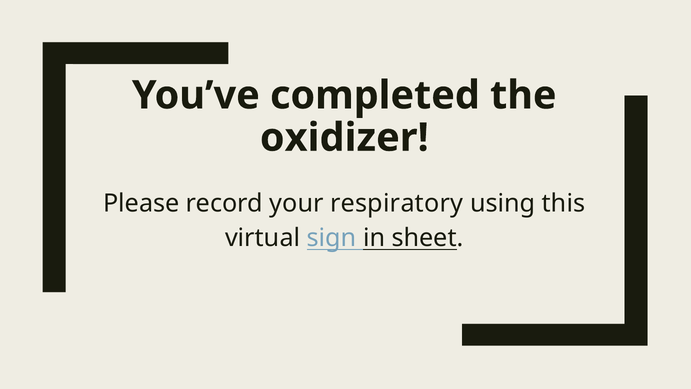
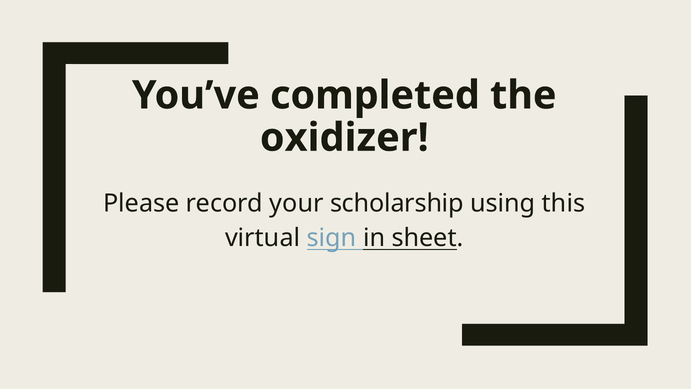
respiratory: respiratory -> scholarship (397, 203)
